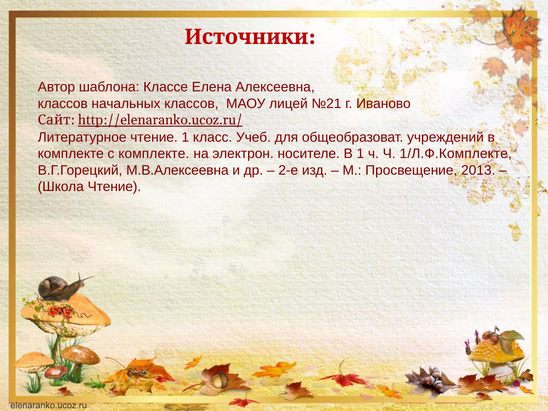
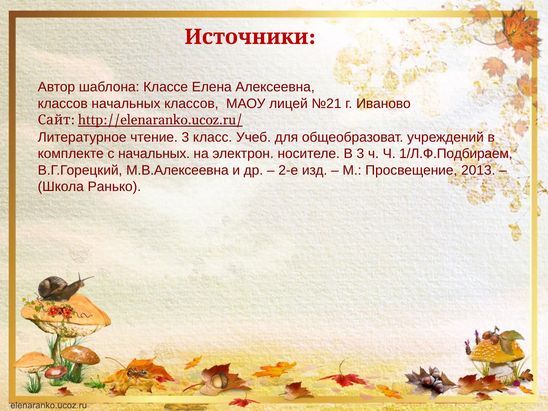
чтение 1: 1 -> 3 (185, 137)
с комплекте: комплекте -> начальных (154, 154)
В 1: 1 -> 3 (360, 154)
1/Л.Ф.Комплекте: 1/Л.Ф.Комплекте -> 1/Л.Ф.Подбираем (456, 154)
Школа Чтение: Чтение -> Ранько (114, 187)
